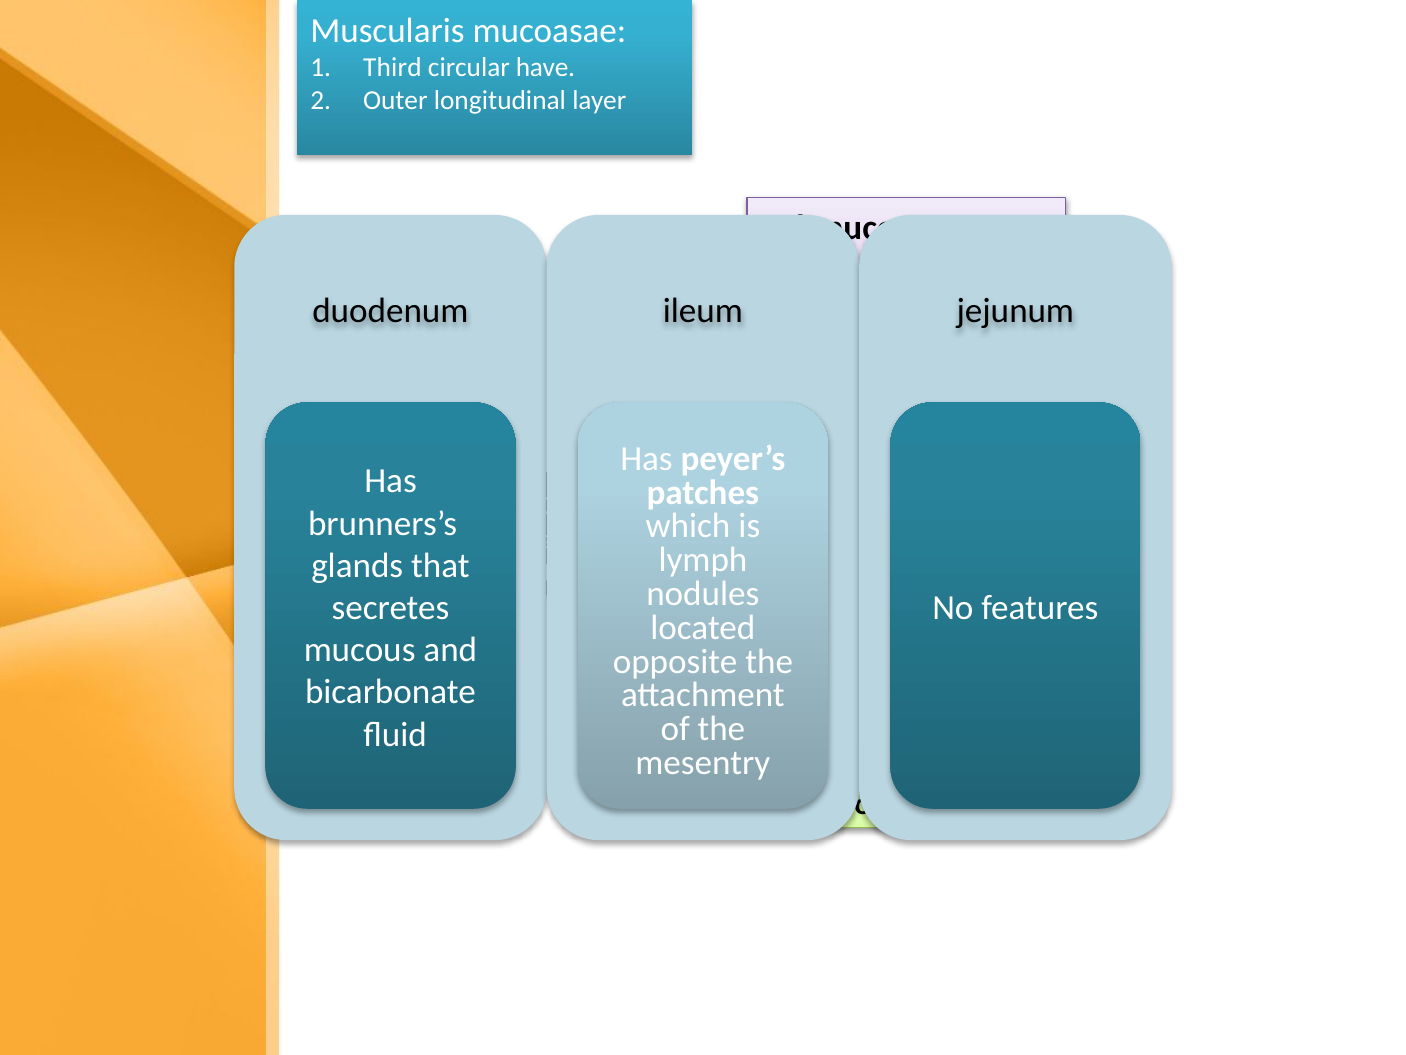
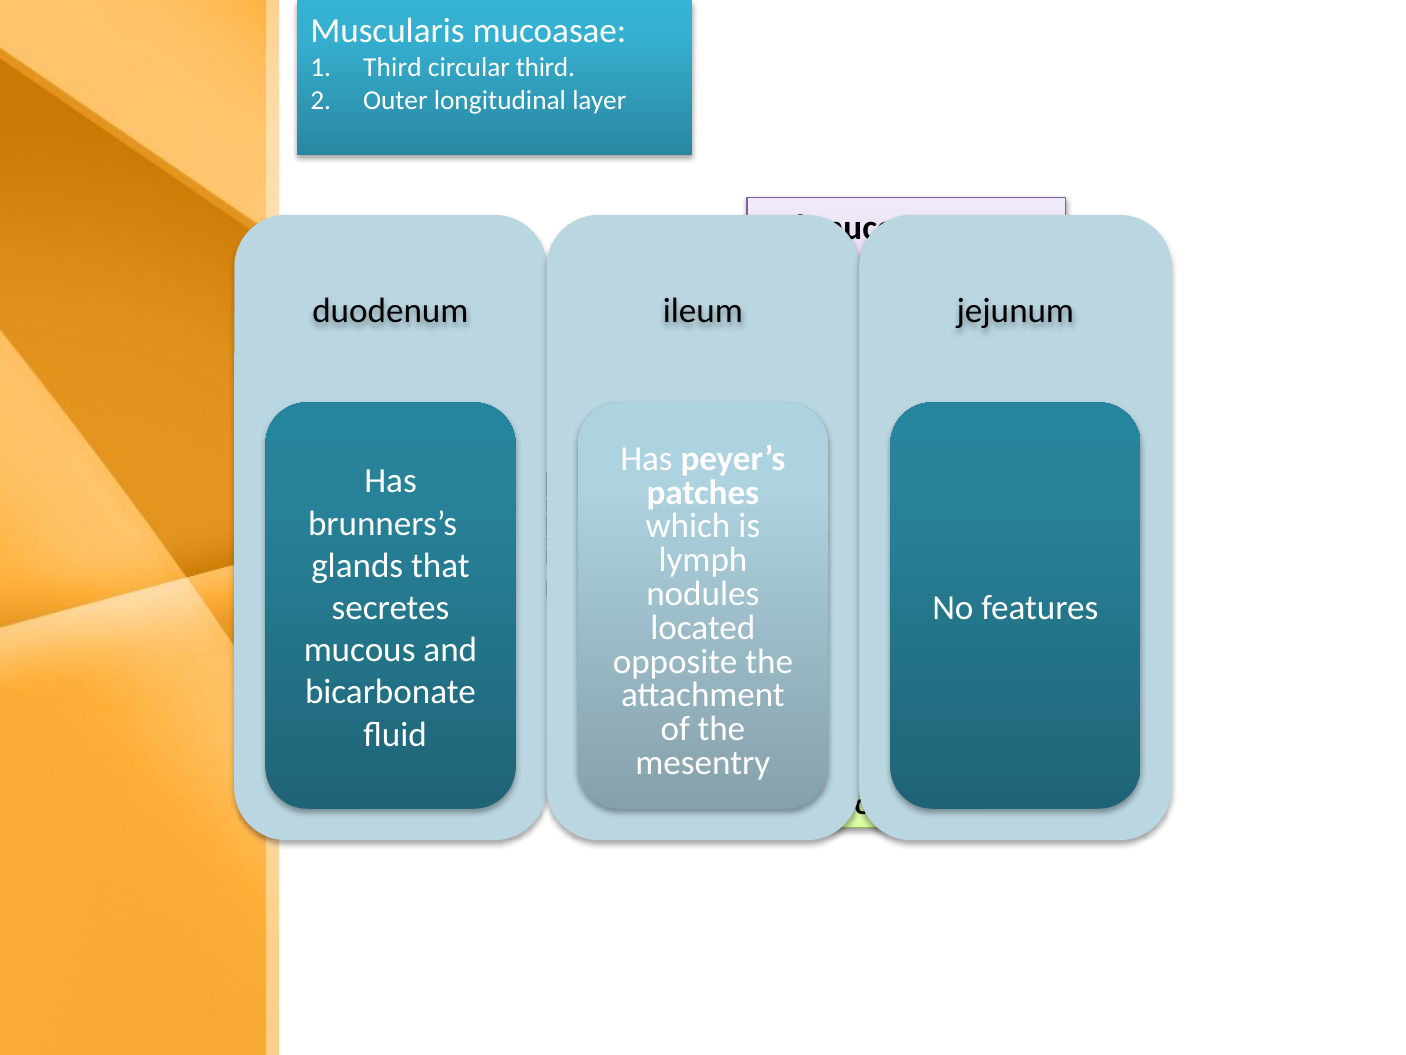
circular have: have -> third (545, 67)
